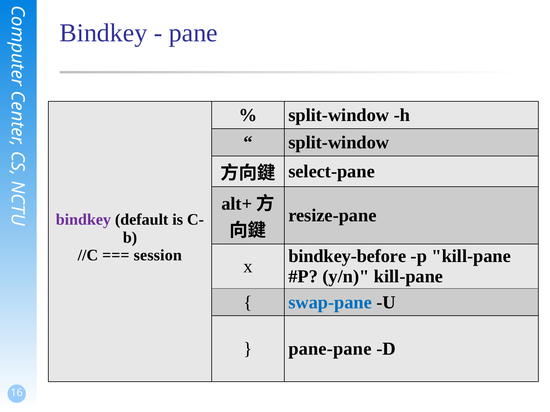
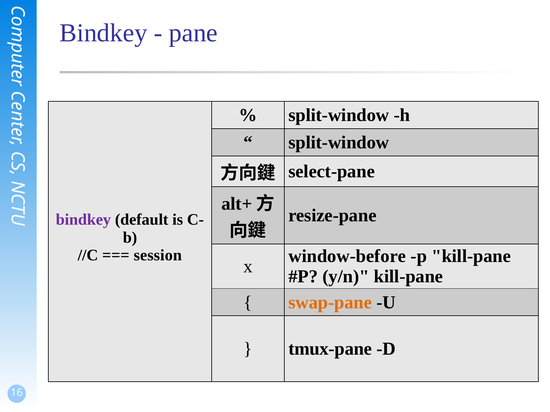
bindkey-before: bindkey-before -> window-before (347, 257)
swap-pane colour: blue -> orange (330, 303)
pane-pane: pane-pane -> tmux-pane (330, 349)
